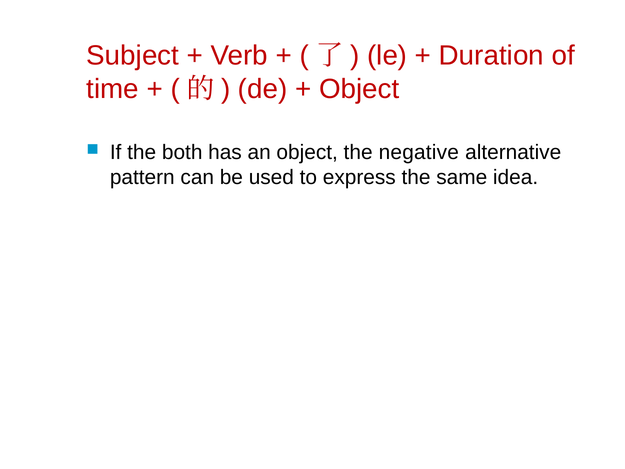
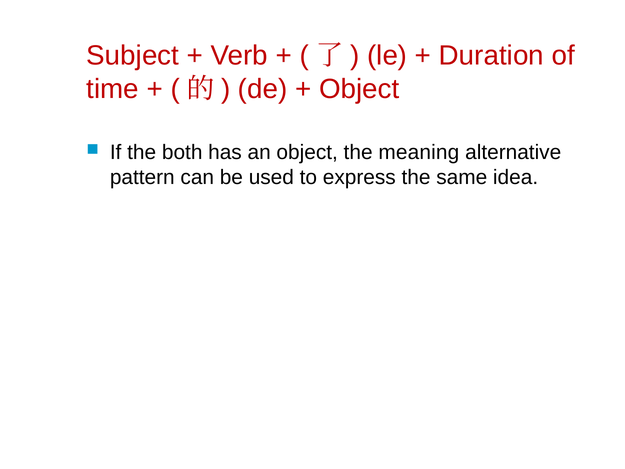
negative: negative -> meaning (419, 152)
